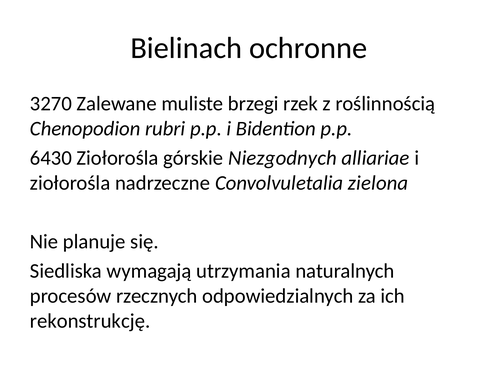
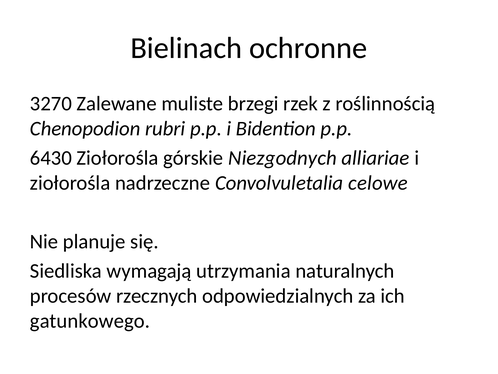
zielona: zielona -> celowe (378, 183)
rekonstrukcję: rekonstrukcję -> gatunkowego (90, 320)
